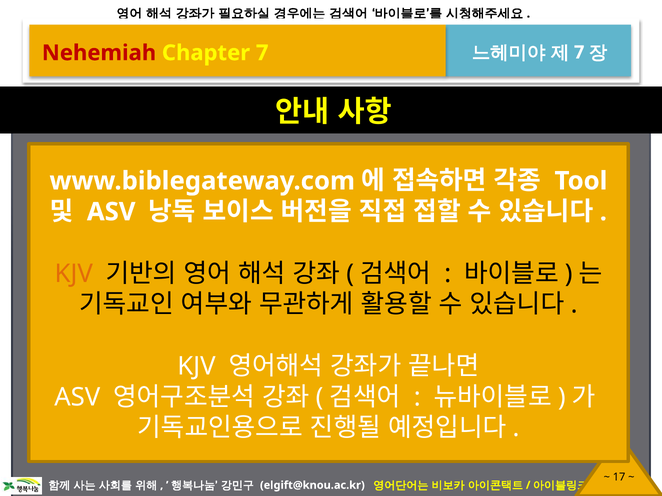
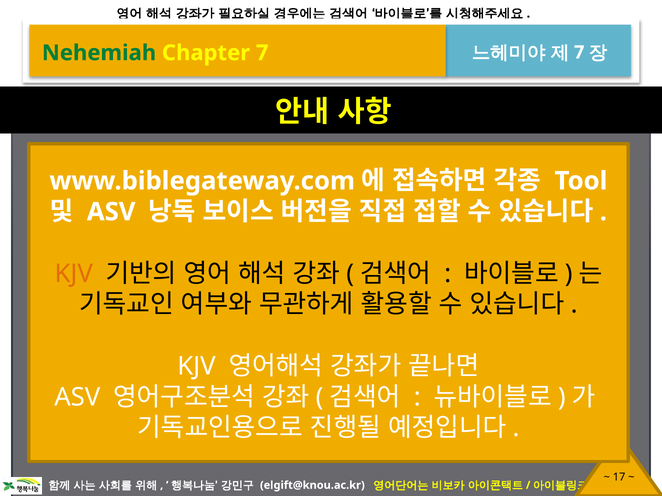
Nehemiah colour: red -> green (99, 53)
